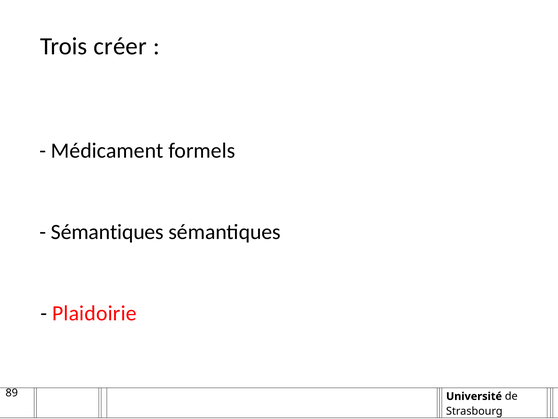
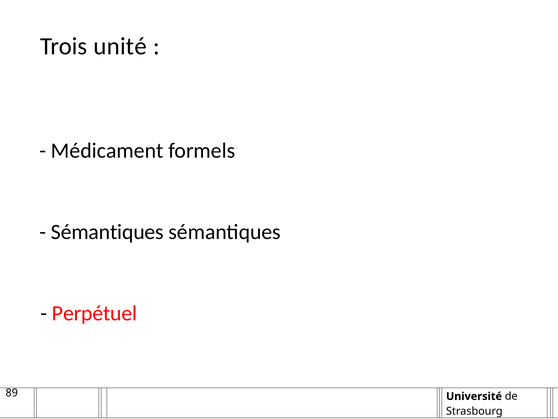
créer: créer -> unité (120, 46)
Plaidoirie: Plaidoirie -> Perpétuel (95, 313)
